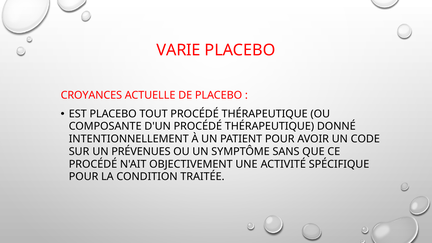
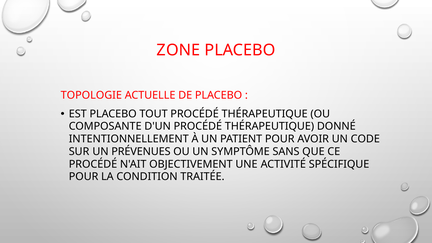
VARIE: VARIE -> ZONE (178, 50)
CROYANCES: CROYANCES -> TOPOLOGIE (91, 95)
